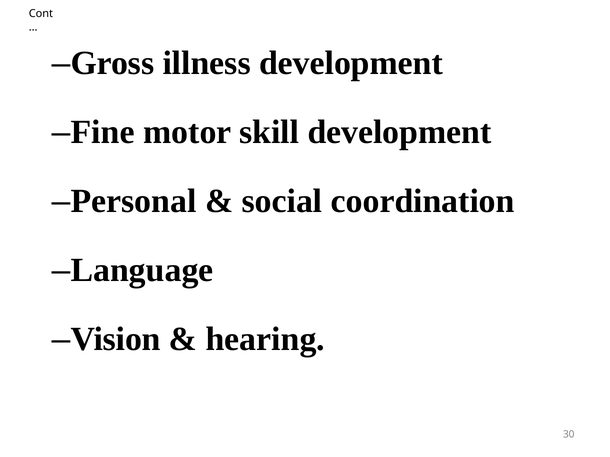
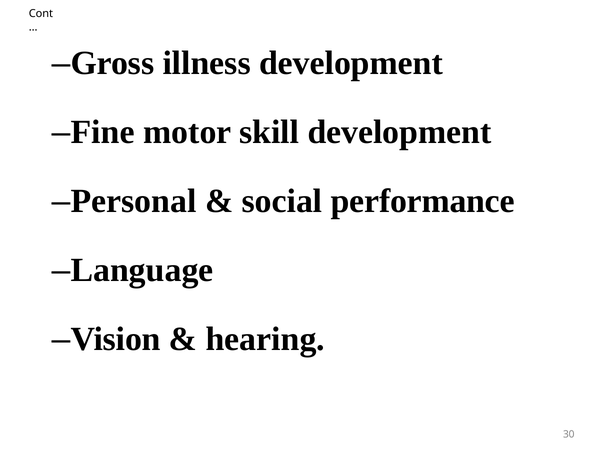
coordination: coordination -> performance (423, 201)
